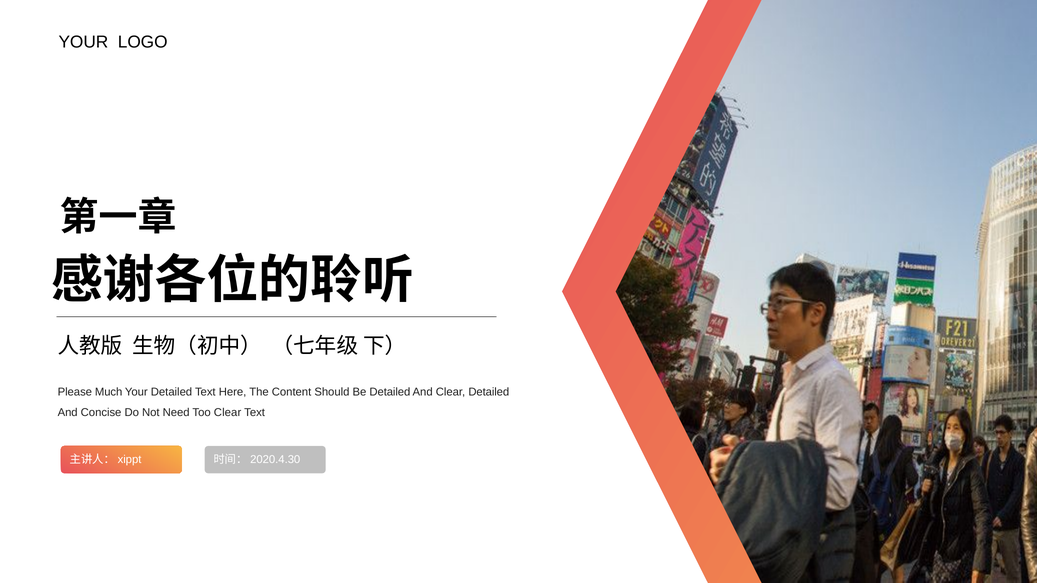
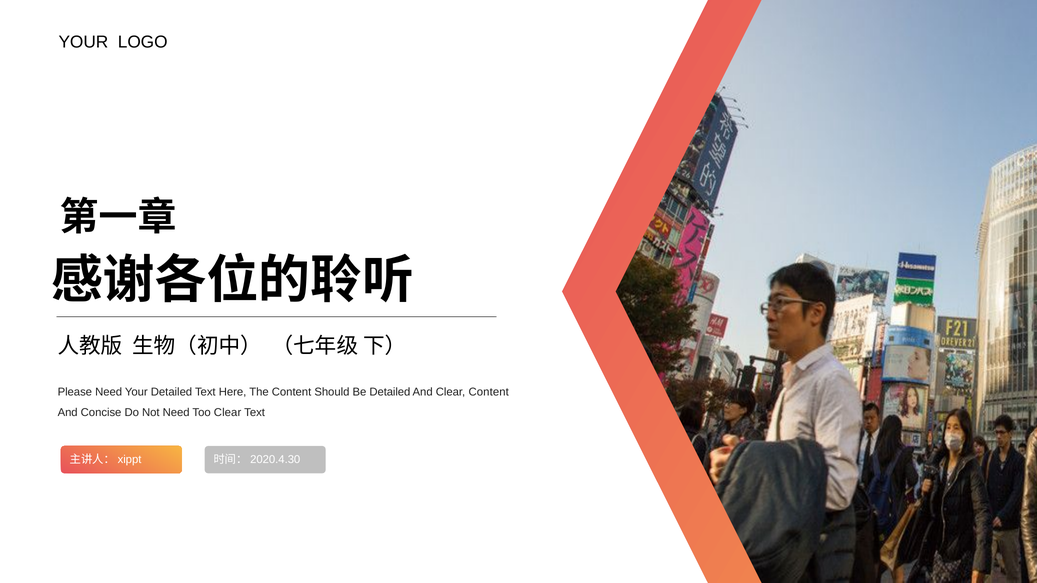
Please Much: Much -> Need (109, 392)
Clear Detailed: Detailed -> Content (489, 392)
